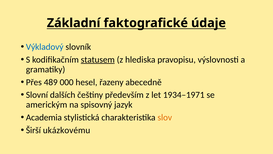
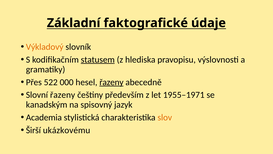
Výkladový colour: blue -> orange (45, 47)
489: 489 -> 522 (51, 82)
řazeny underline: none -> present (111, 82)
Slovní dalších: dalších -> řazeny (63, 95)
1934–1971: 1934–1971 -> 1955–1971 (184, 95)
americkým: americkým -> kanadským (47, 104)
